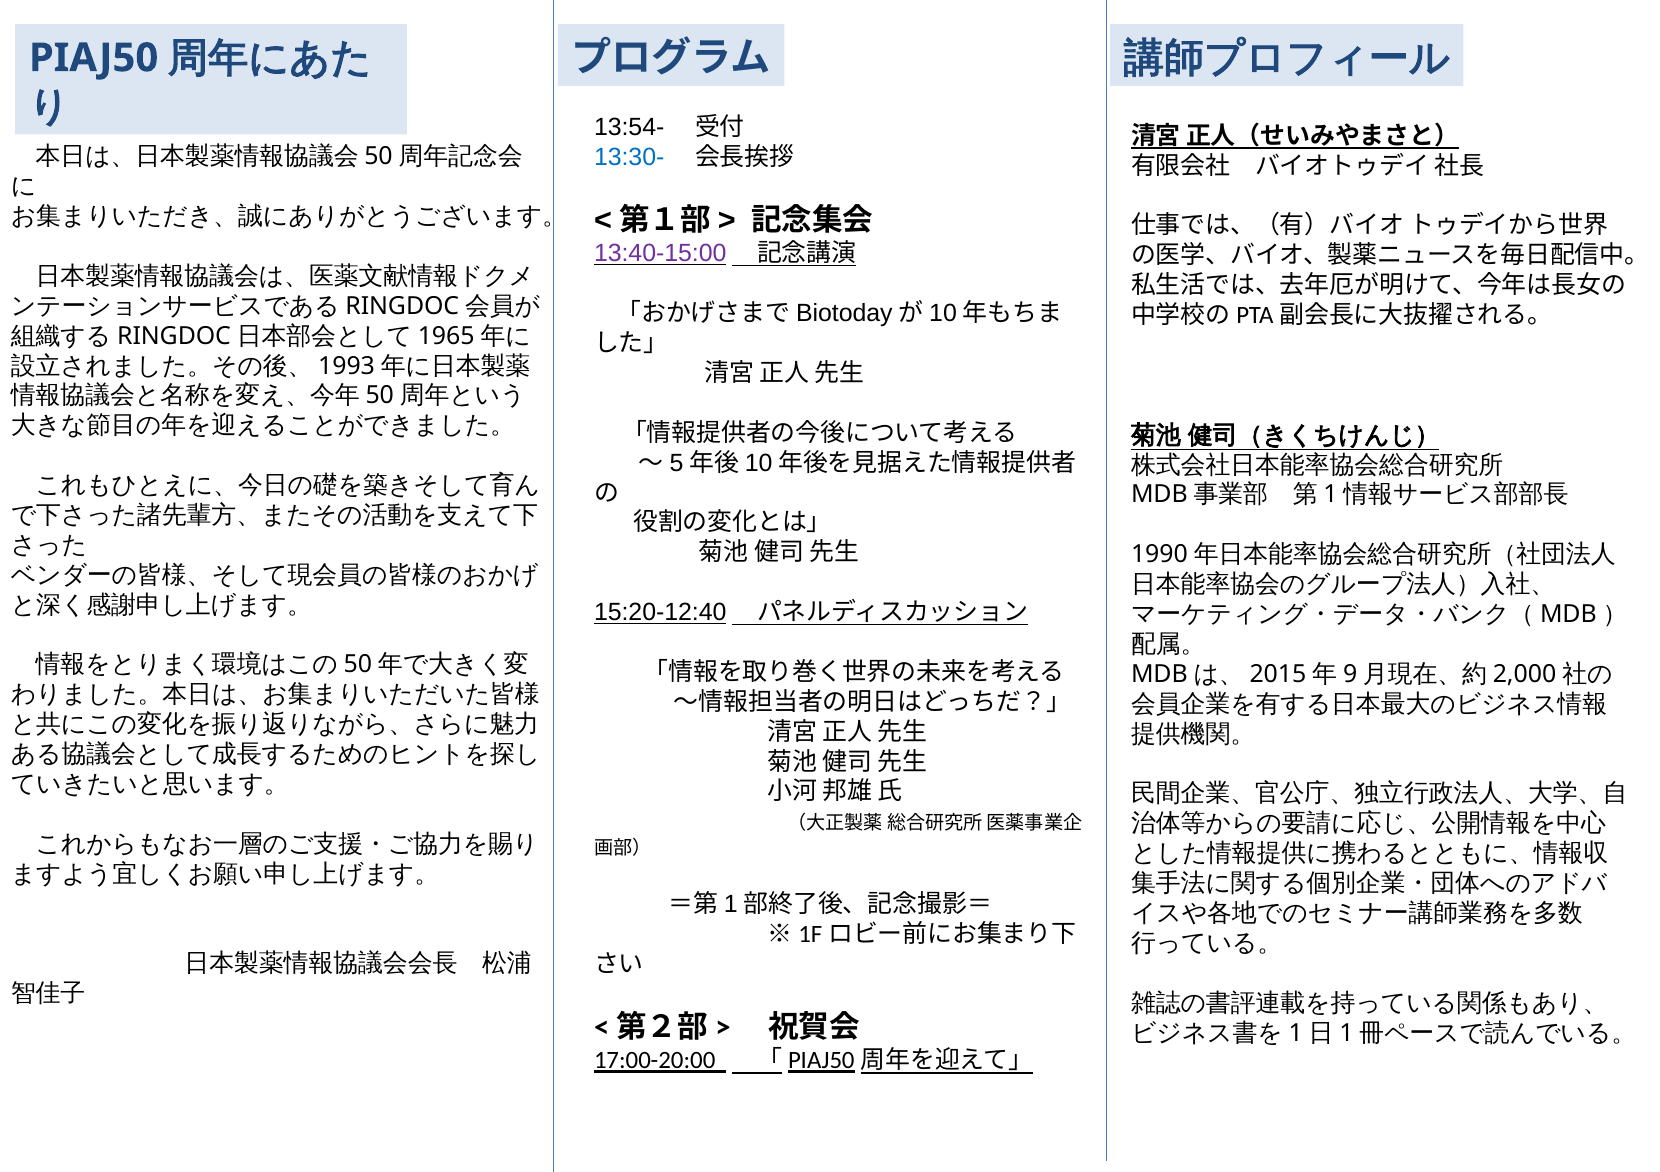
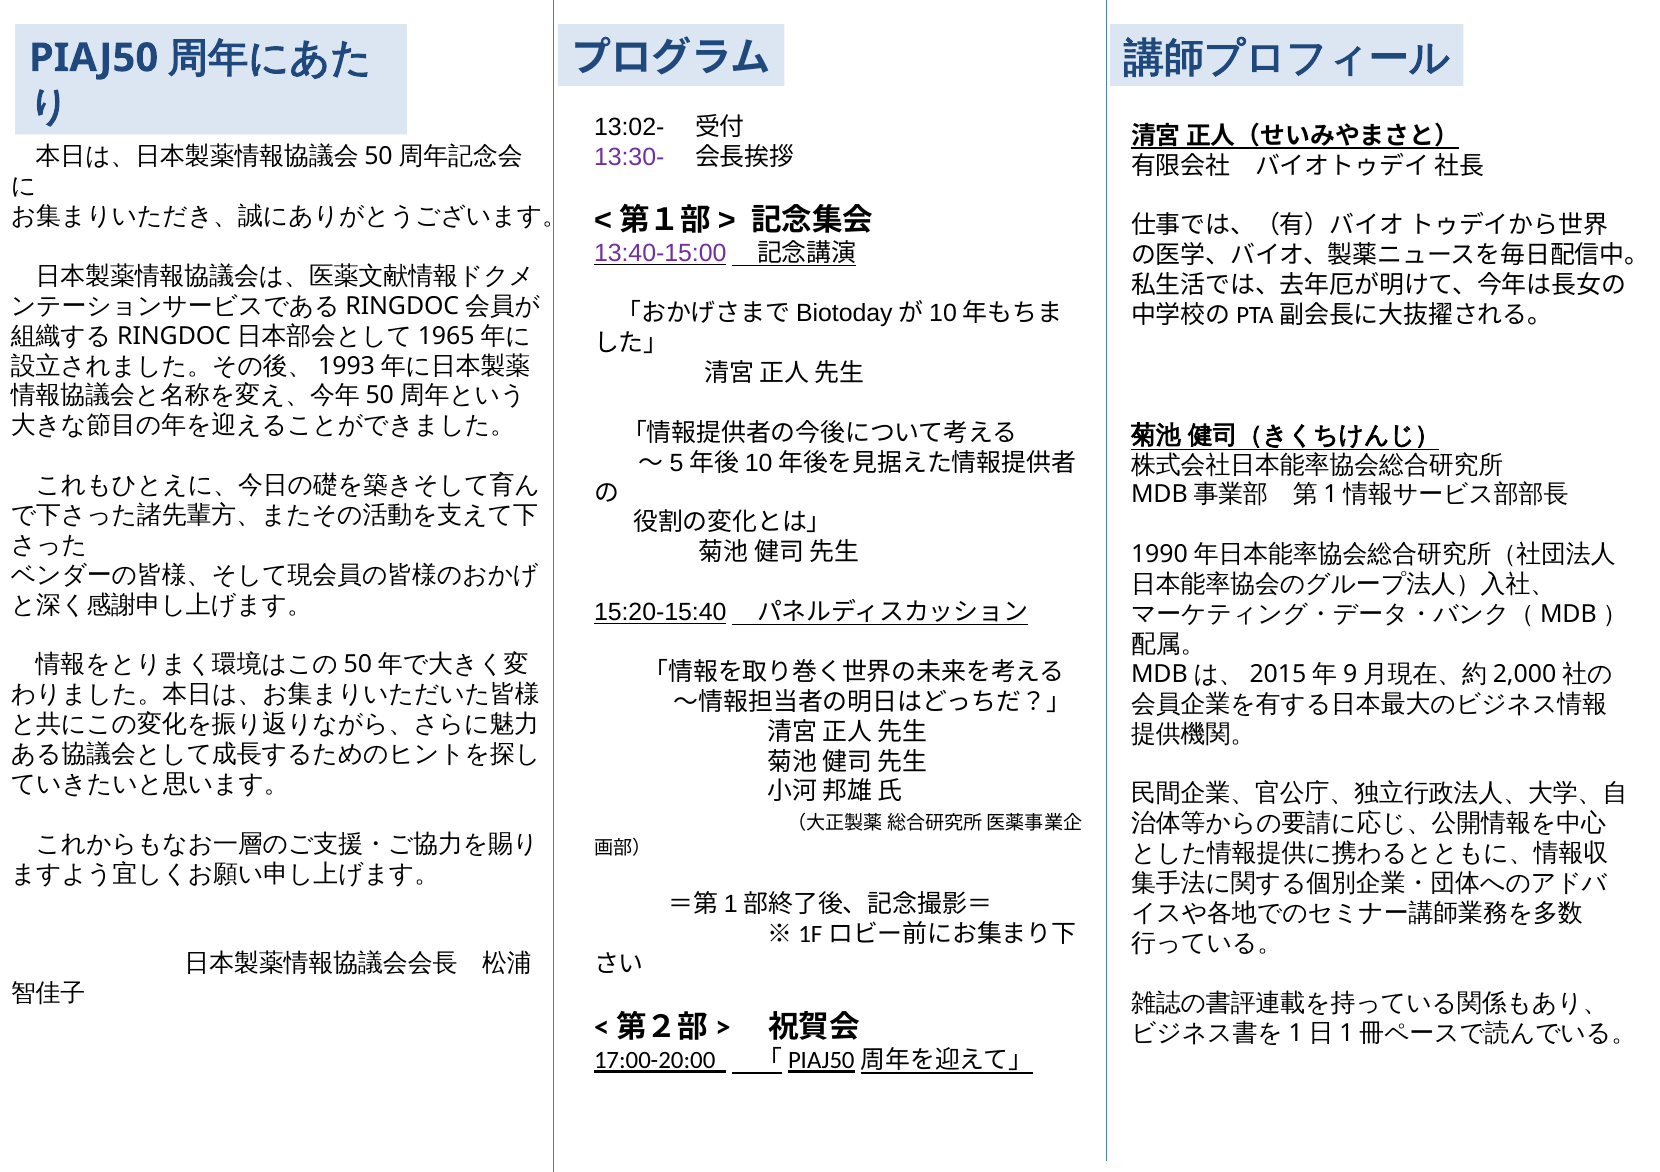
13:54-: 13:54- -> 13:02- (629, 127)
13:30- colour: blue -> purple (629, 157)
15:20-12:40: 15:20-12:40 -> 15:20-15:40 (660, 612)
